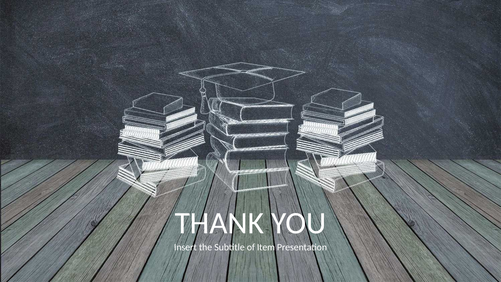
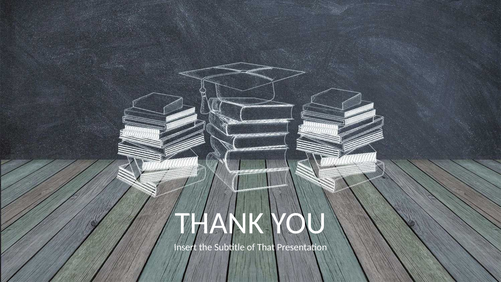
Item: Item -> That (266, 247)
